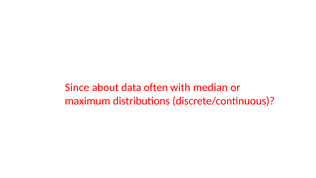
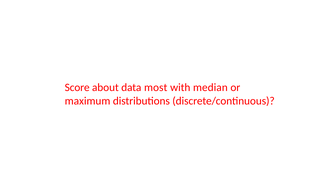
Since: Since -> Score (77, 87)
often: often -> most (156, 87)
